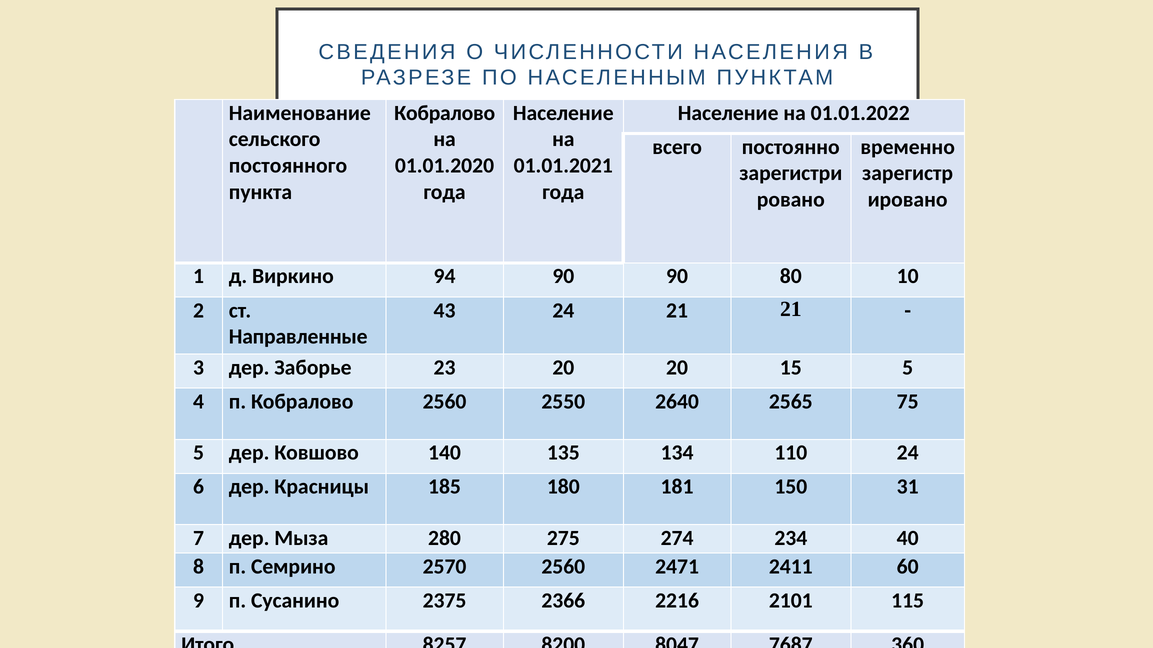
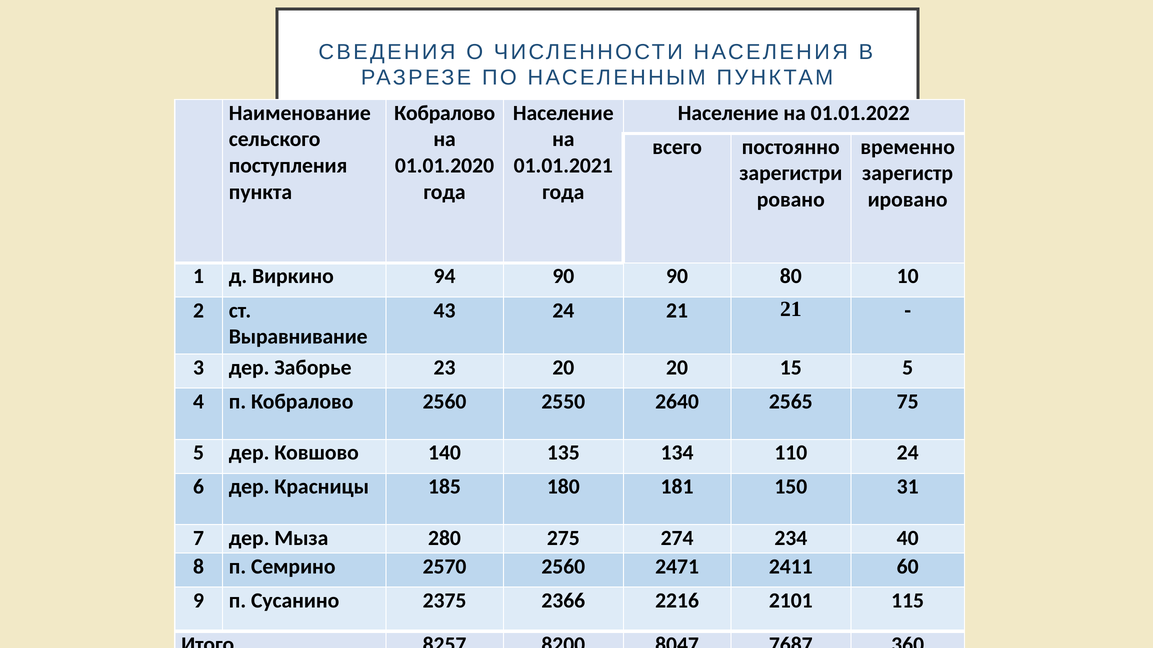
постоянного: постоянного -> поступления (288, 166)
Направленные: Направленные -> Выравнивание (298, 337)
